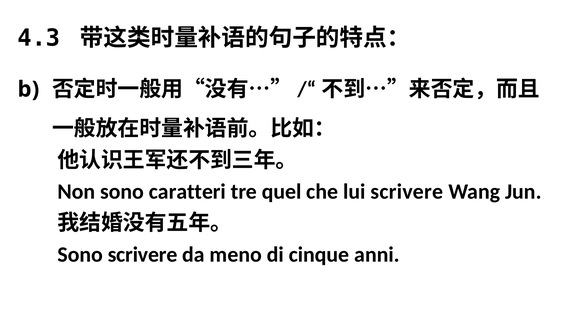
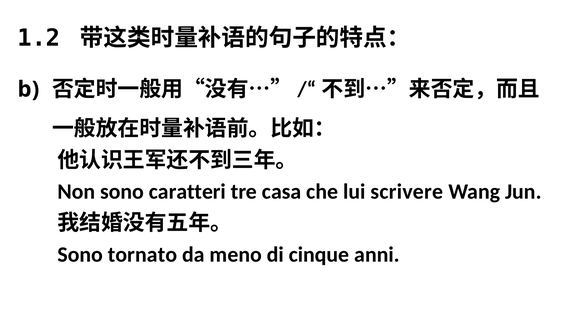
4.3: 4.3 -> 1.2 (39, 38)
quel: quel -> casa (282, 192)
Sono scrivere: scrivere -> tornato (142, 255)
